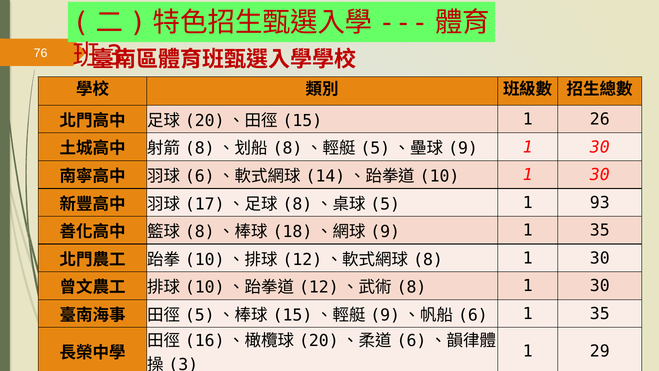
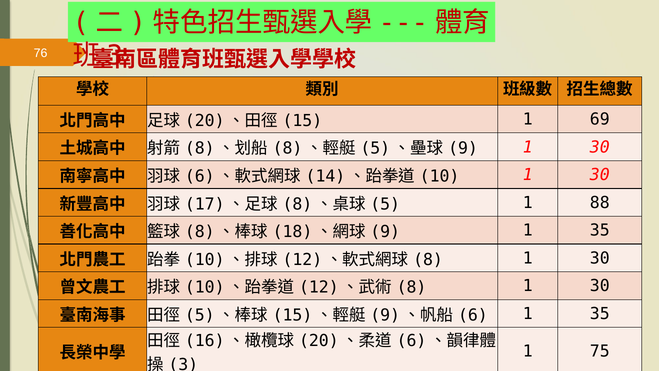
26: 26 -> 69 (600, 119)
93: 93 -> 88 (600, 202)
29: 29 -> 75 (600, 351)
